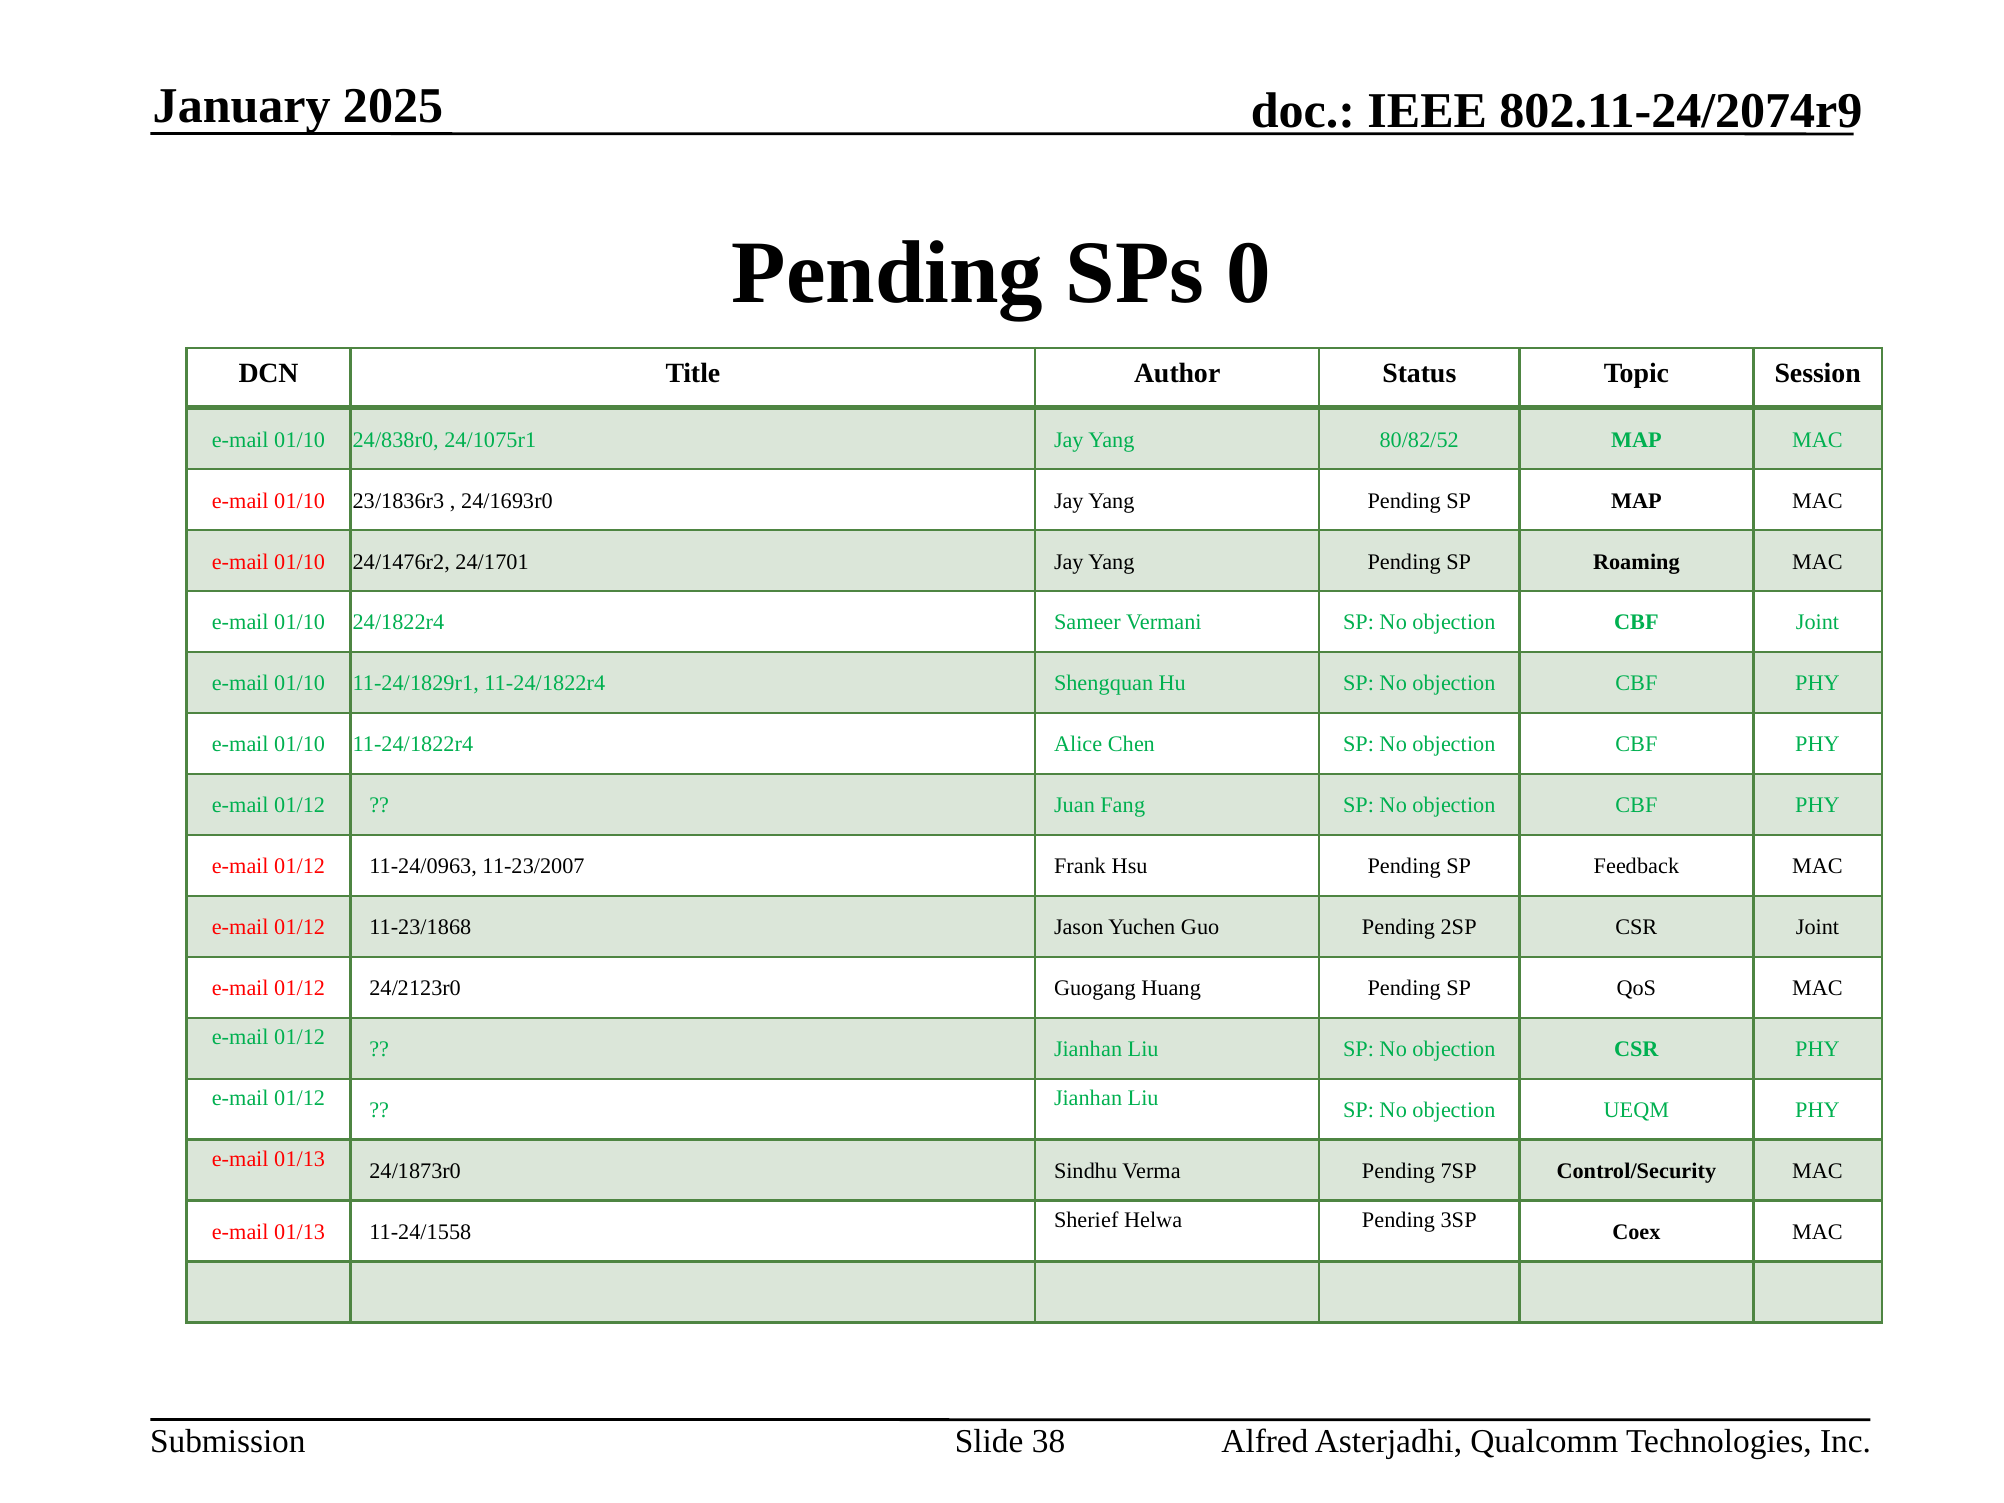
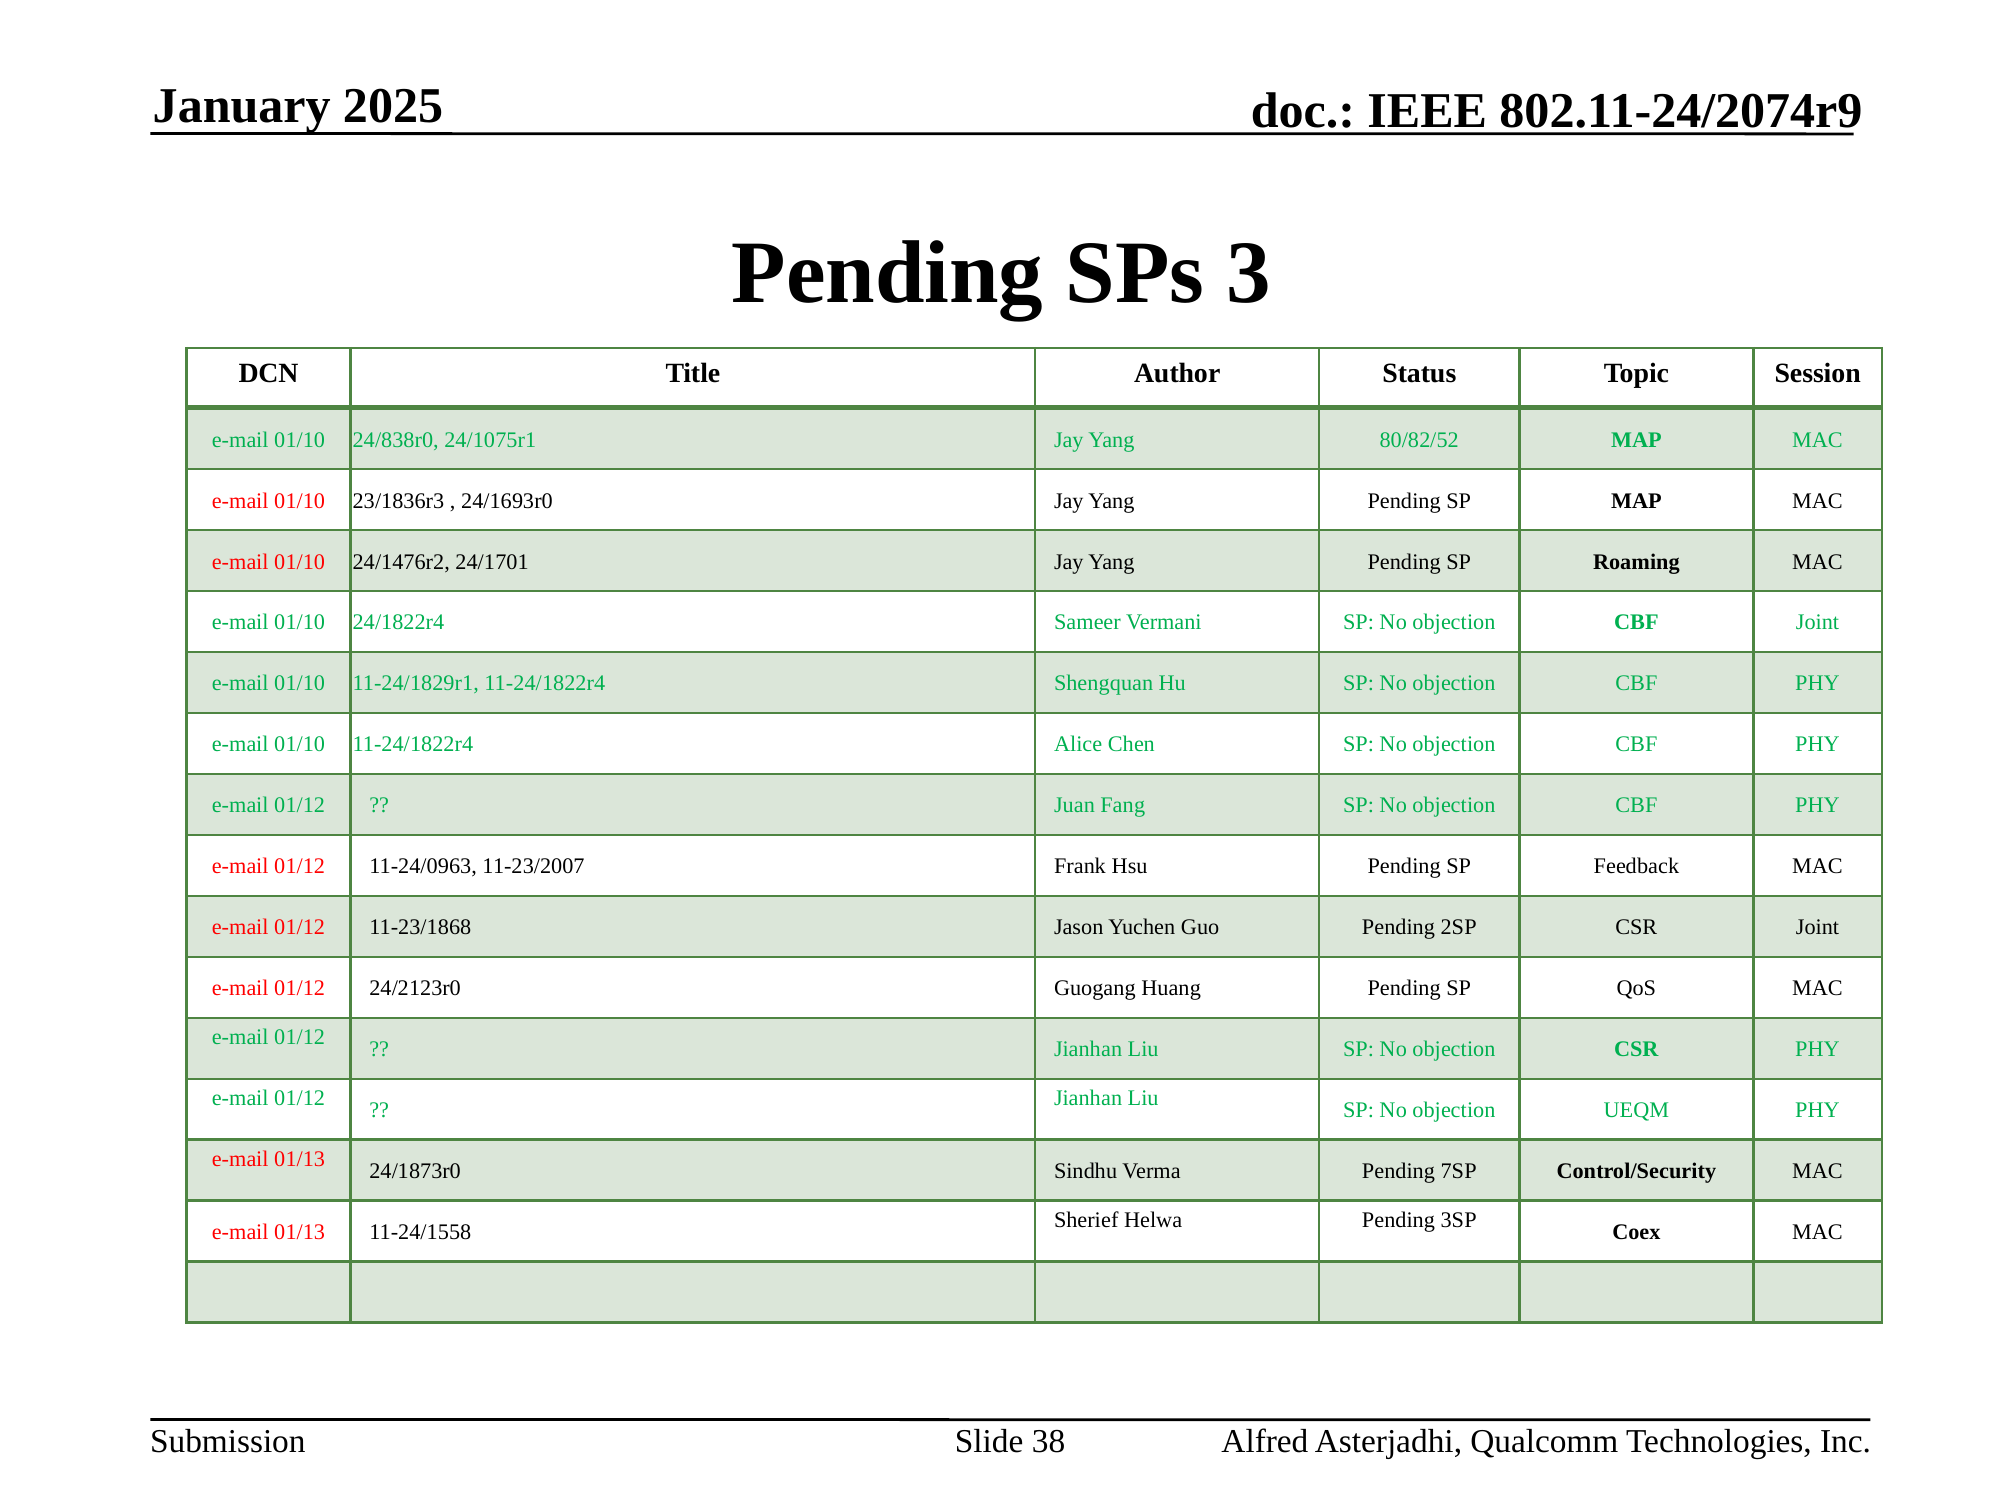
0: 0 -> 3 (1249, 273)
